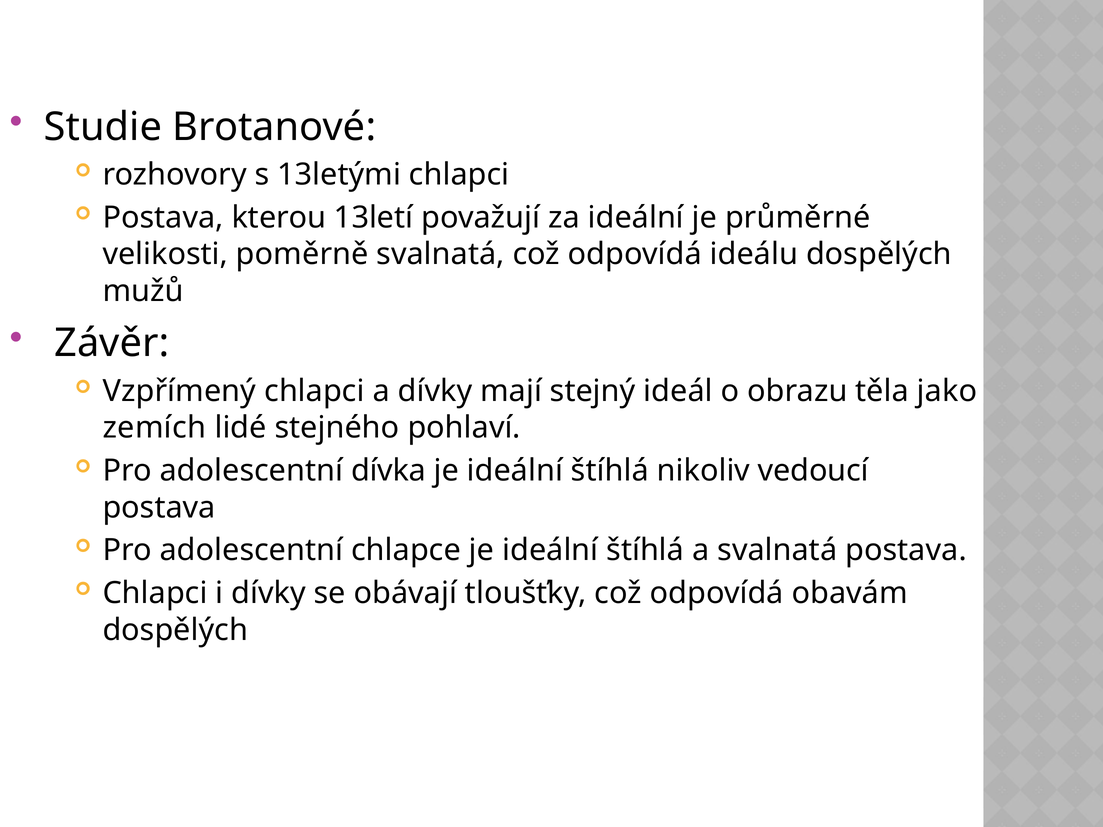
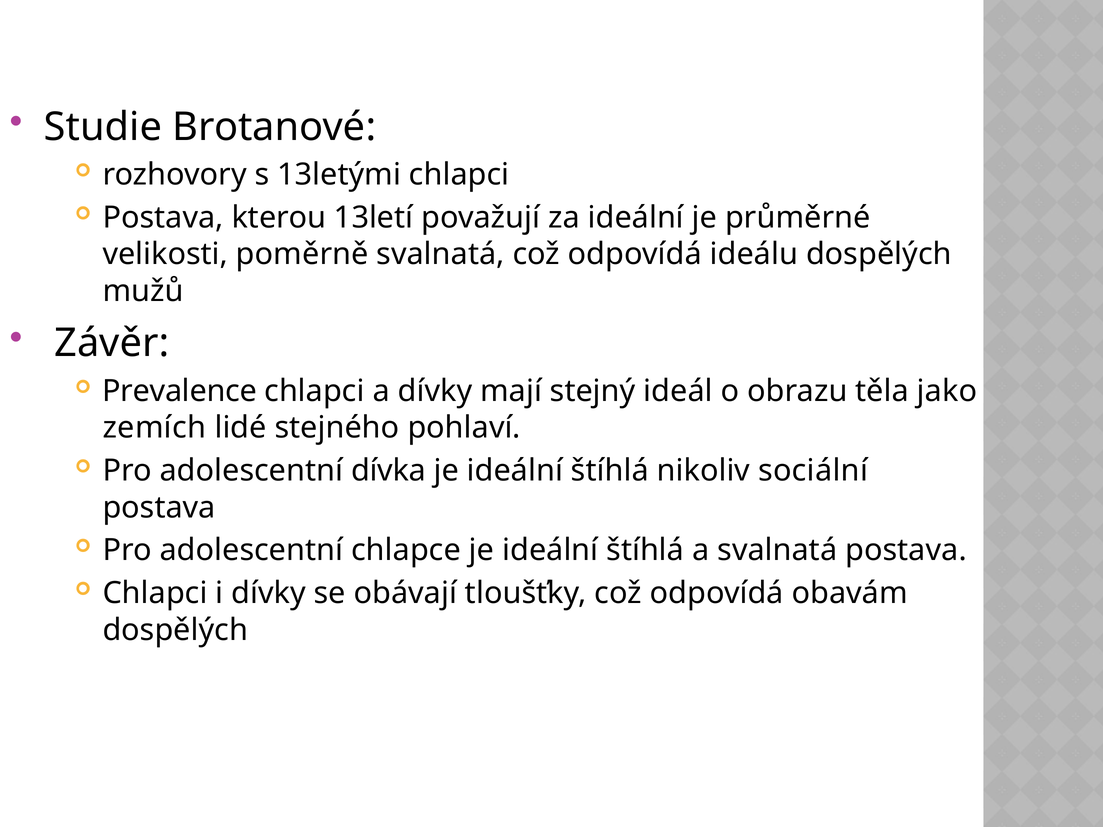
Vzpřímený: Vzpřímený -> Prevalence (180, 391)
vedoucí: vedoucí -> sociální (813, 471)
